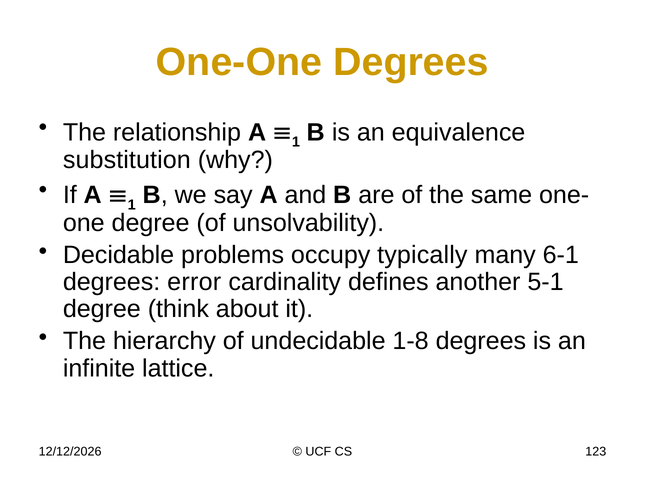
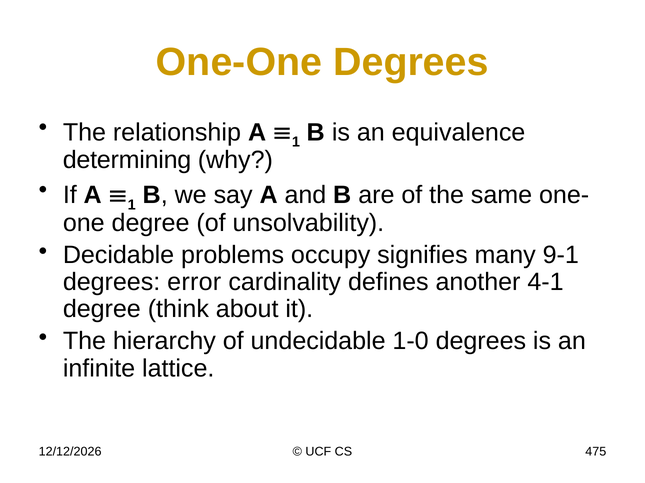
substitution: substitution -> determining (127, 160)
typically: typically -> signifies (422, 255)
6-1: 6-1 -> 9-1 (561, 255)
5-1: 5-1 -> 4-1 (546, 283)
1-8: 1-8 -> 1-0 (411, 342)
123: 123 -> 475 (596, 452)
